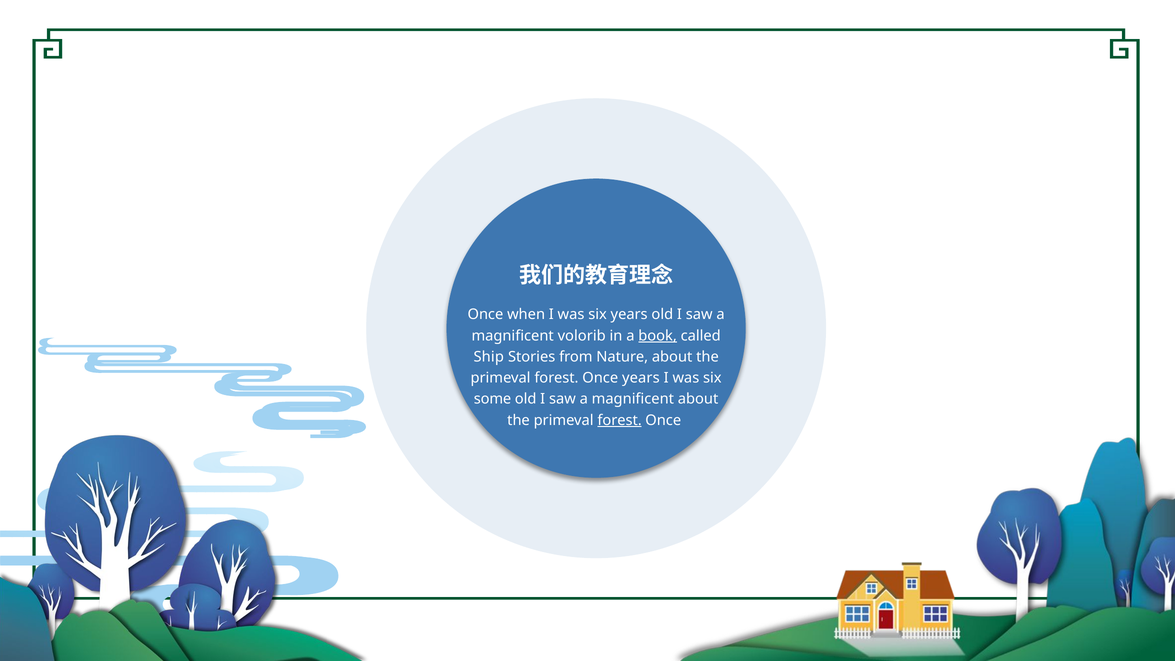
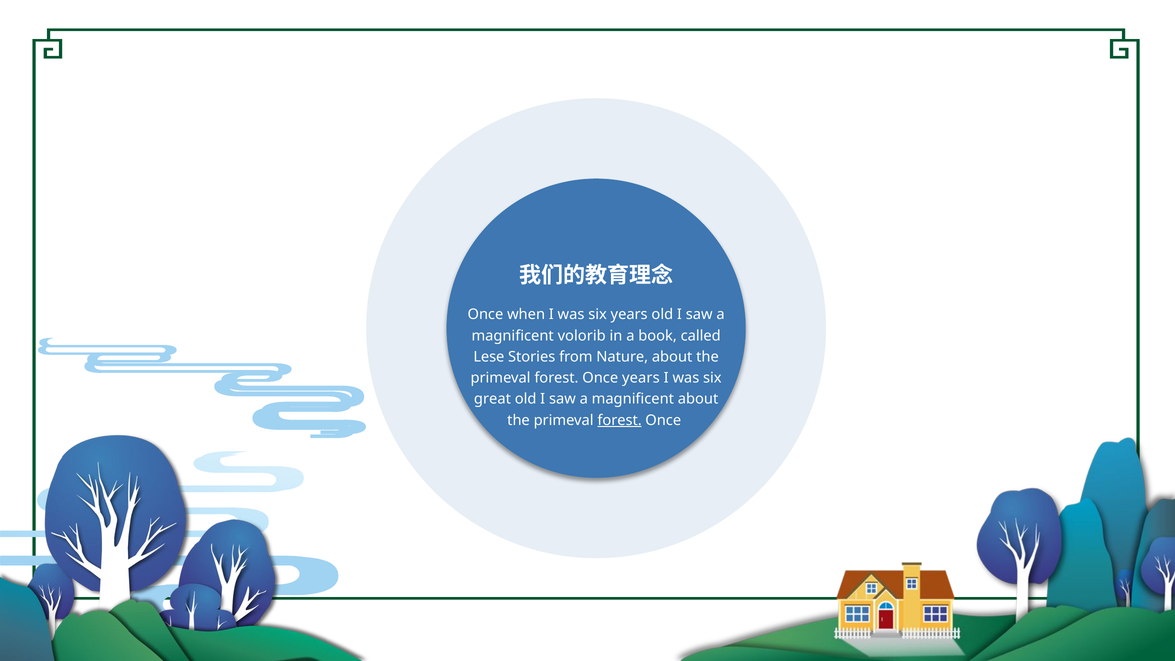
book underline: present -> none (658, 336)
Ship: Ship -> Lese (489, 357)
some: some -> great (492, 399)
